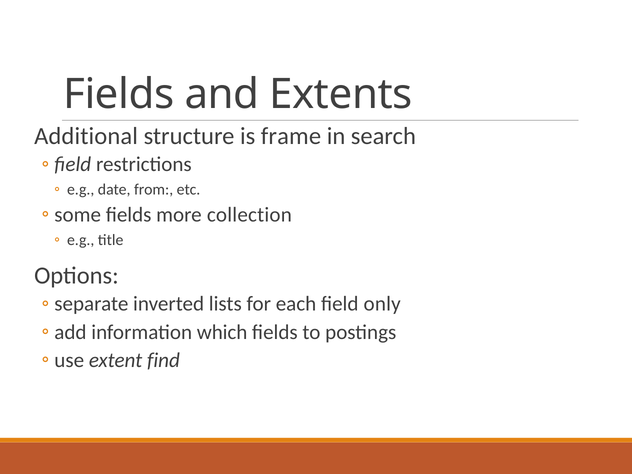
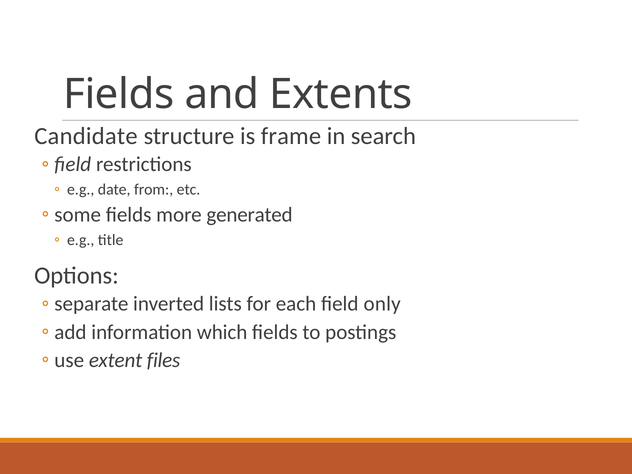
Additional: Additional -> Candidate (86, 136)
collection: collection -> generated (250, 215)
find: find -> files (164, 360)
